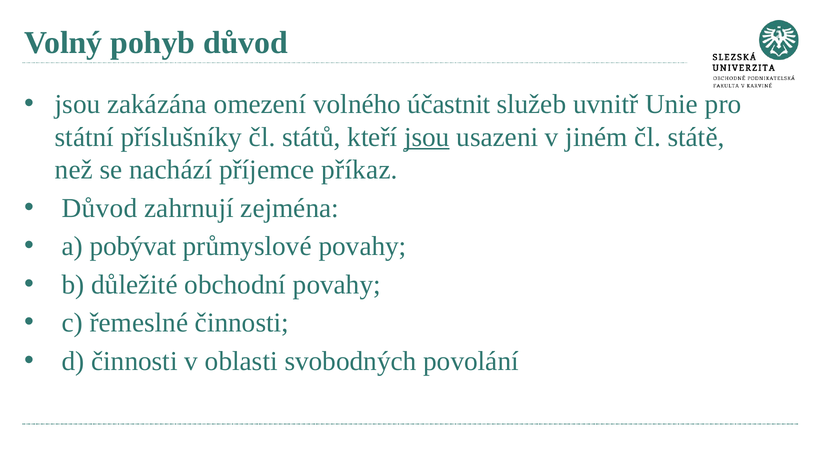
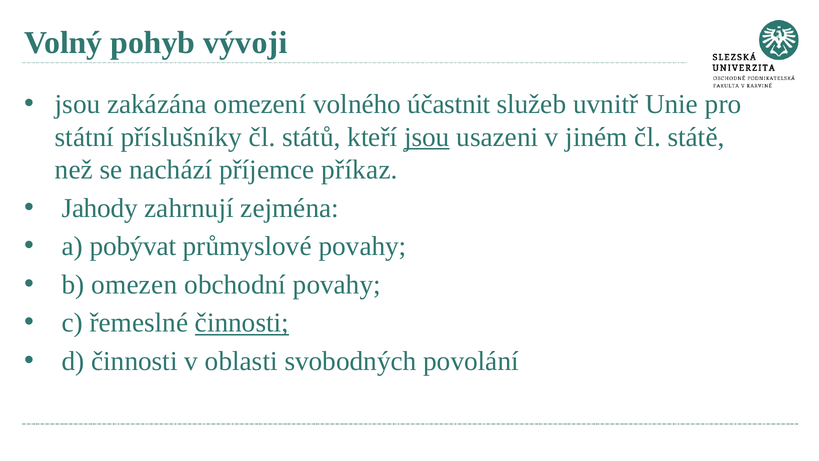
pohyb důvod: důvod -> vývoji (245, 43)
Důvod: Důvod -> Jahody (100, 208)
důležité: důležité -> omezen (134, 284)
činnosti underline: none -> present (242, 323)
